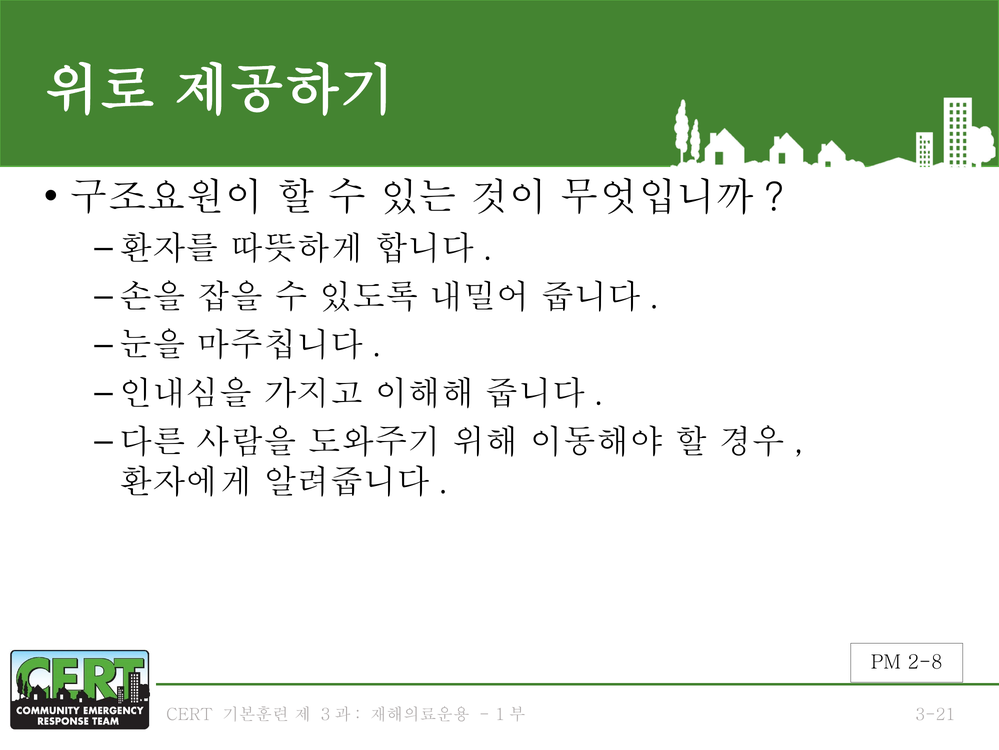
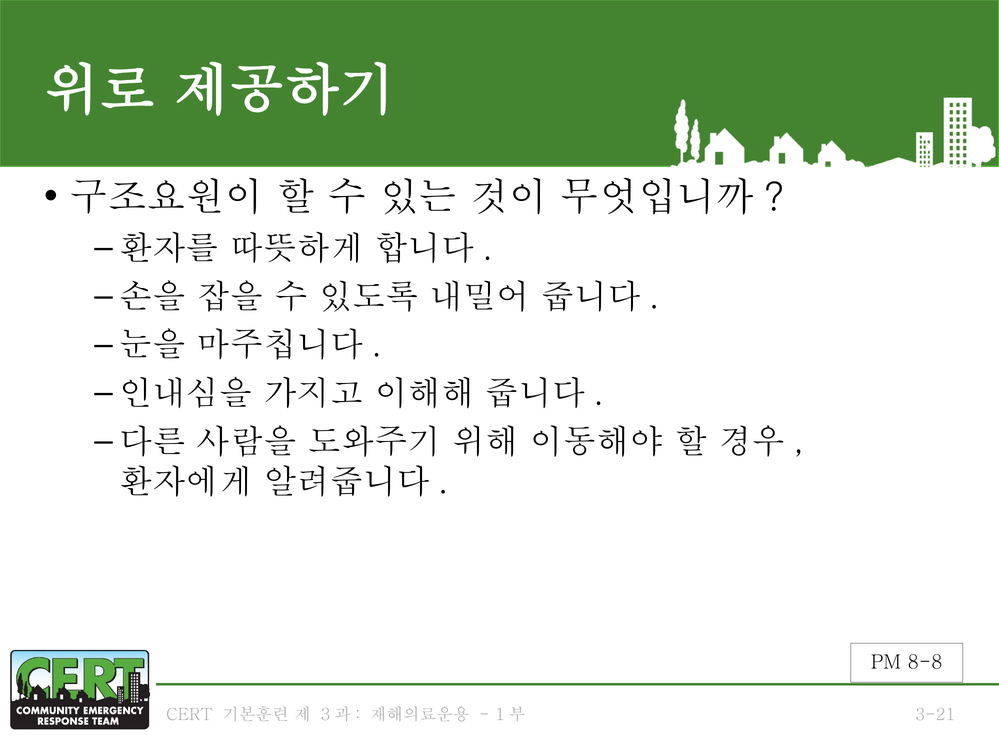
2-8: 2-8 -> 8-8 (925, 662)
